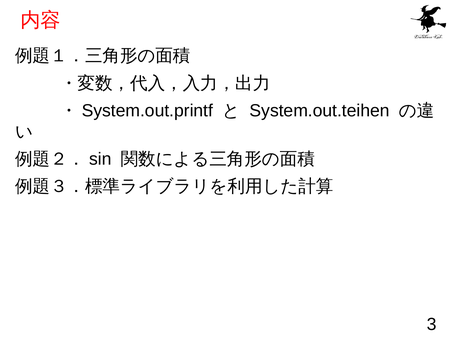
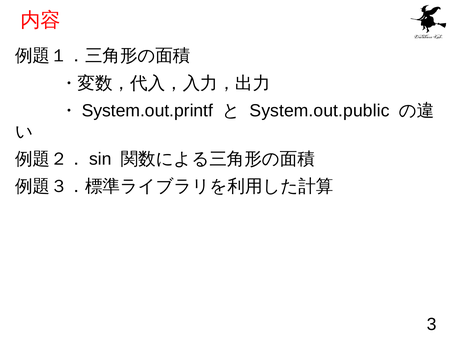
System.out.teihen: System.out.teihen -> System.out.public (320, 110)
